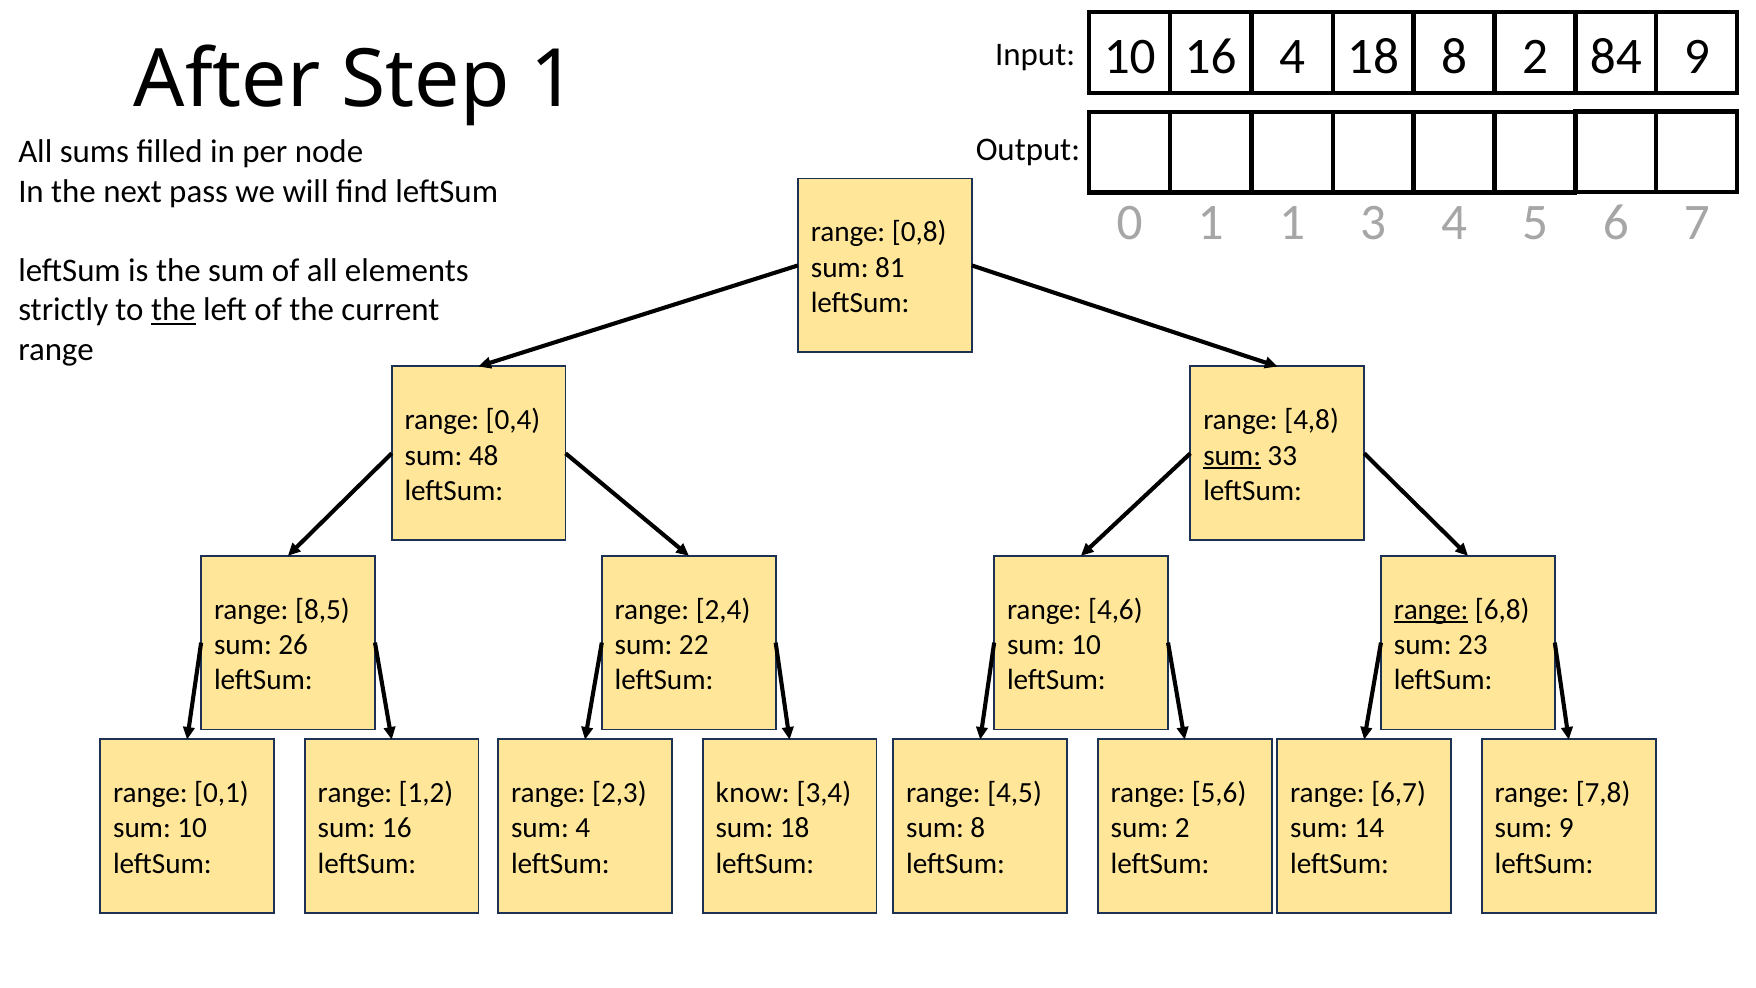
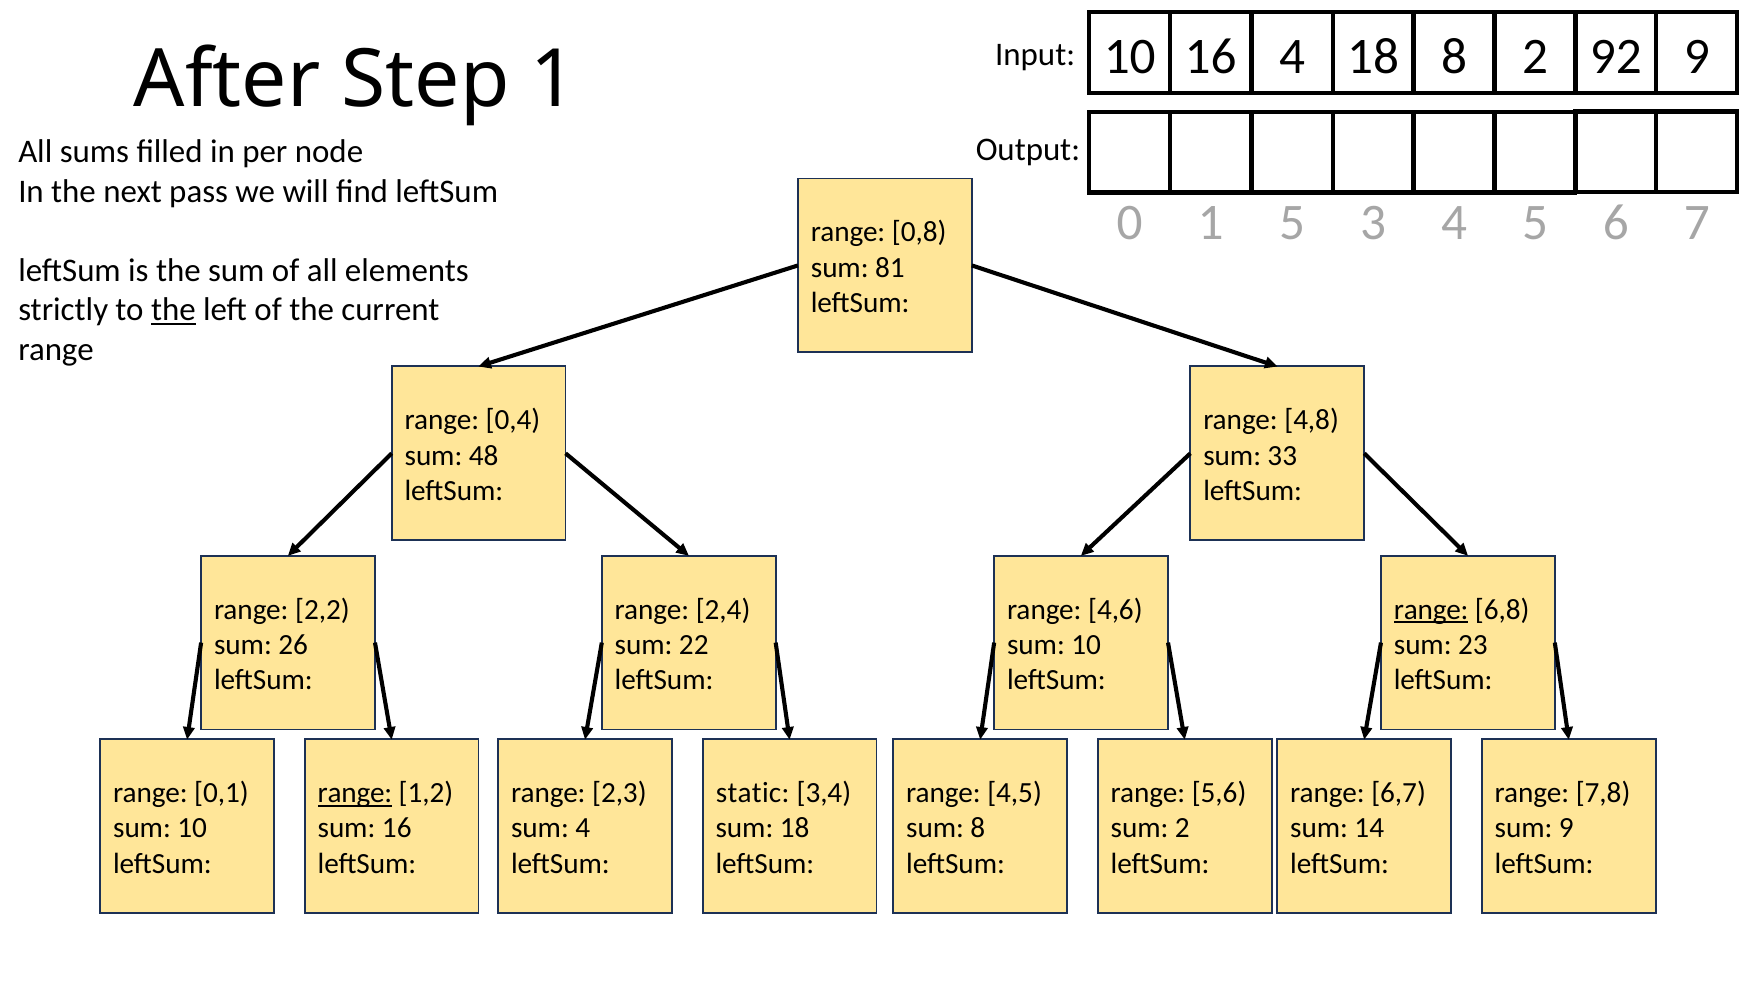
84: 84 -> 92 (1616, 56)
1 1: 1 -> 5 (1292, 223)
sum underline: present -> none (1232, 455)
8,5: 8,5 -> 2,2 (322, 609)
range underline: none -> present (355, 793)
know: know -> static (753, 793)
